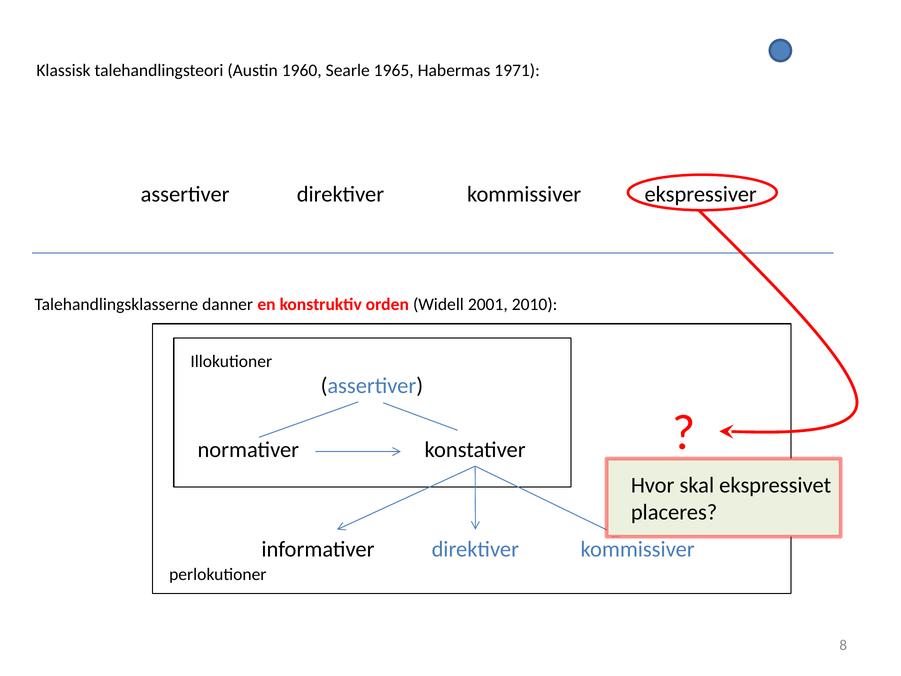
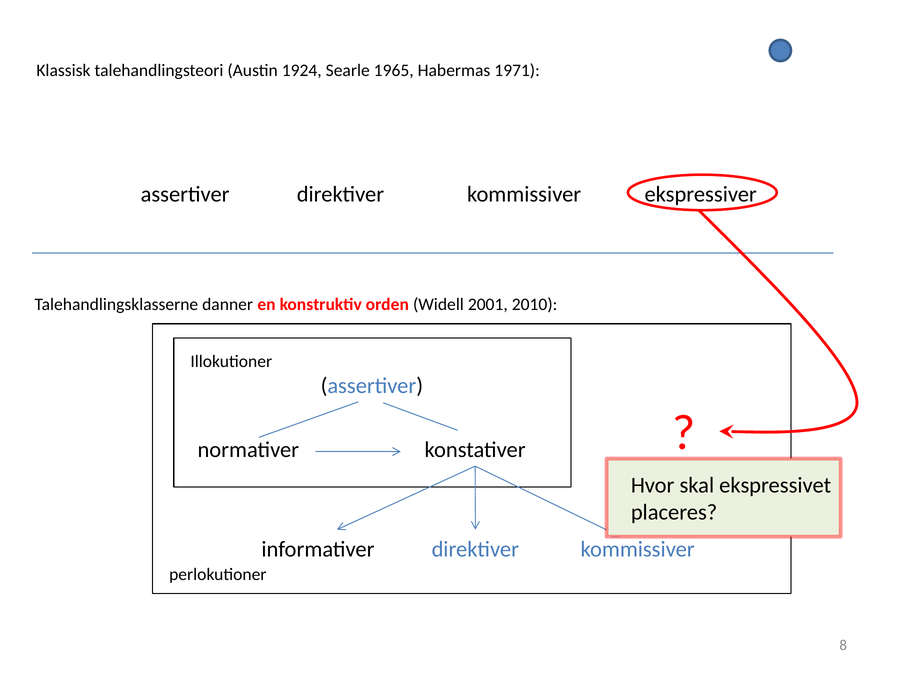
1960: 1960 -> 1924 (302, 70)
